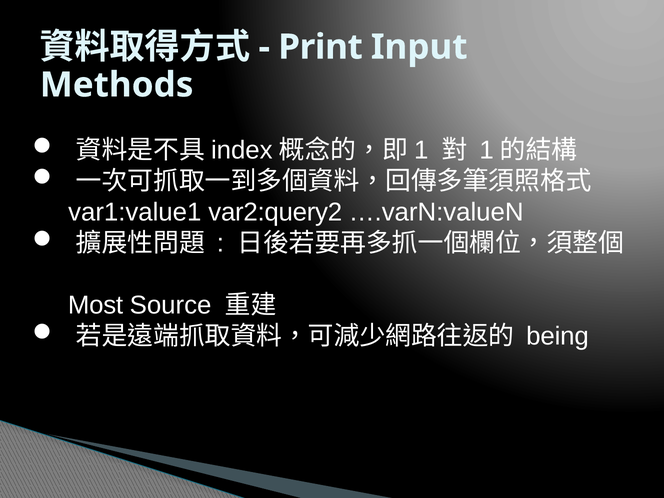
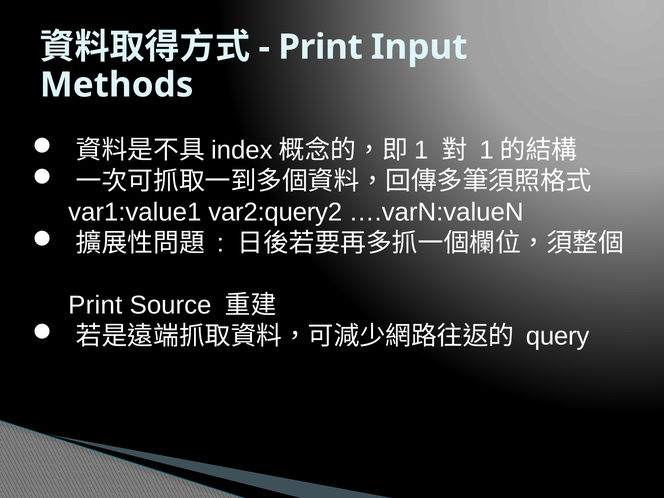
Most: Most -> Print (95, 305)
being: being -> query (558, 336)
